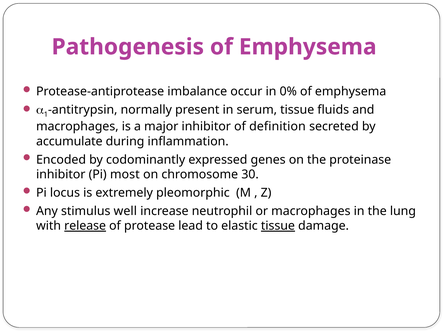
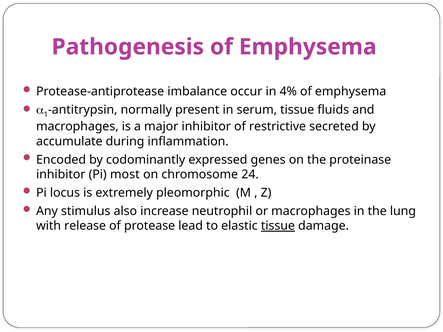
0%: 0% -> 4% (288, 92)
definition: definition -> restrictive (278, 127)
30: 30 -> 24 (250, 175)
well: well -> also (125, 211)
release underline: present -> none (85, 226)
